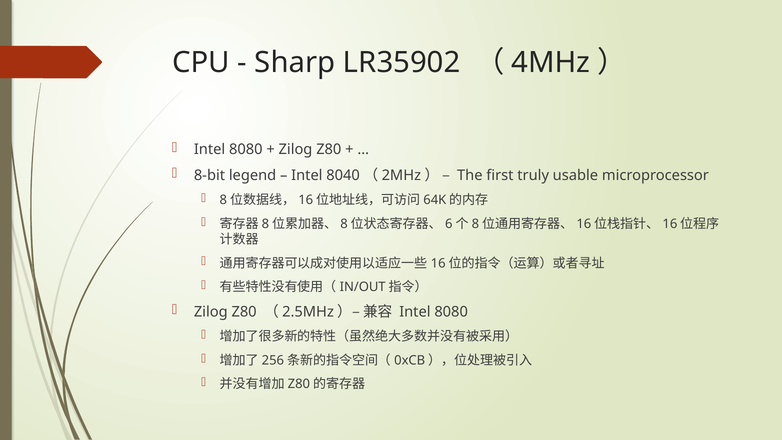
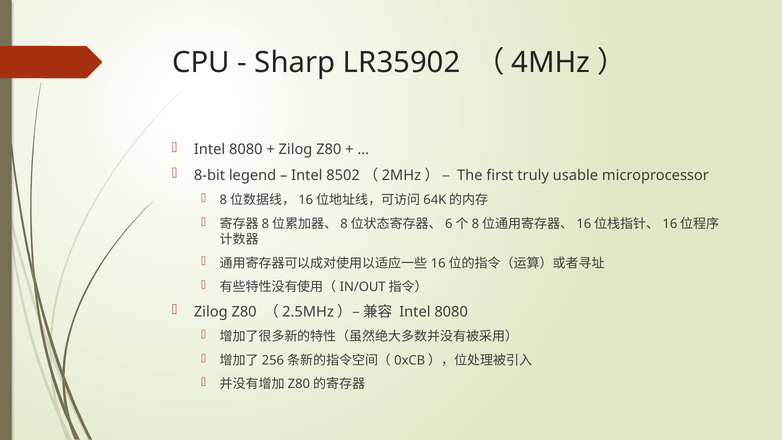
8040: 8040 -> 8502 (343, 175)
